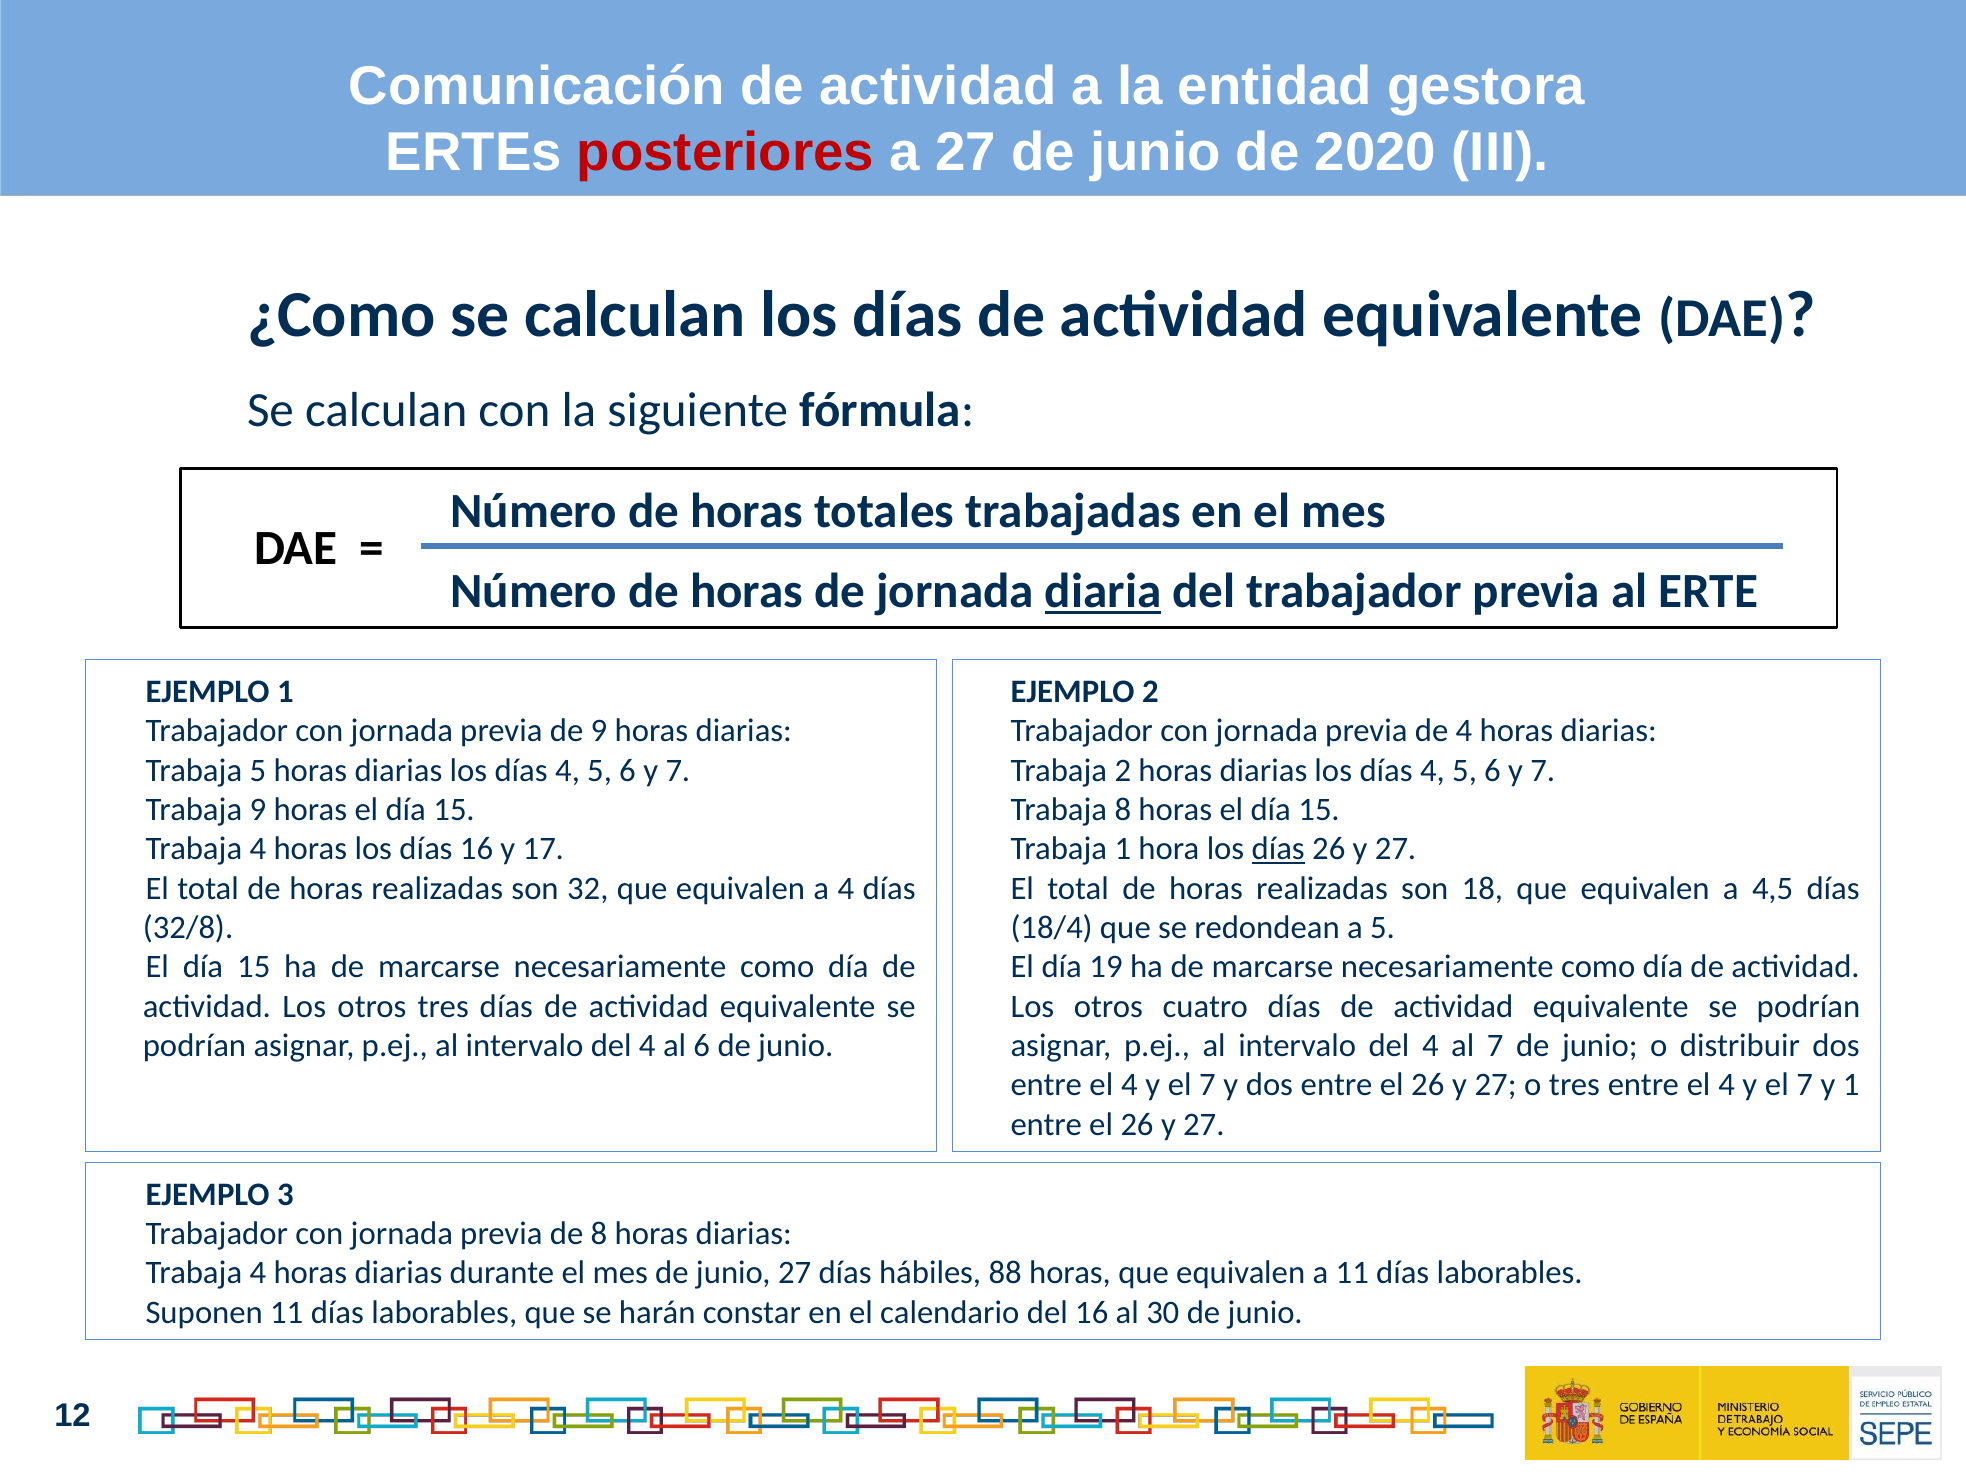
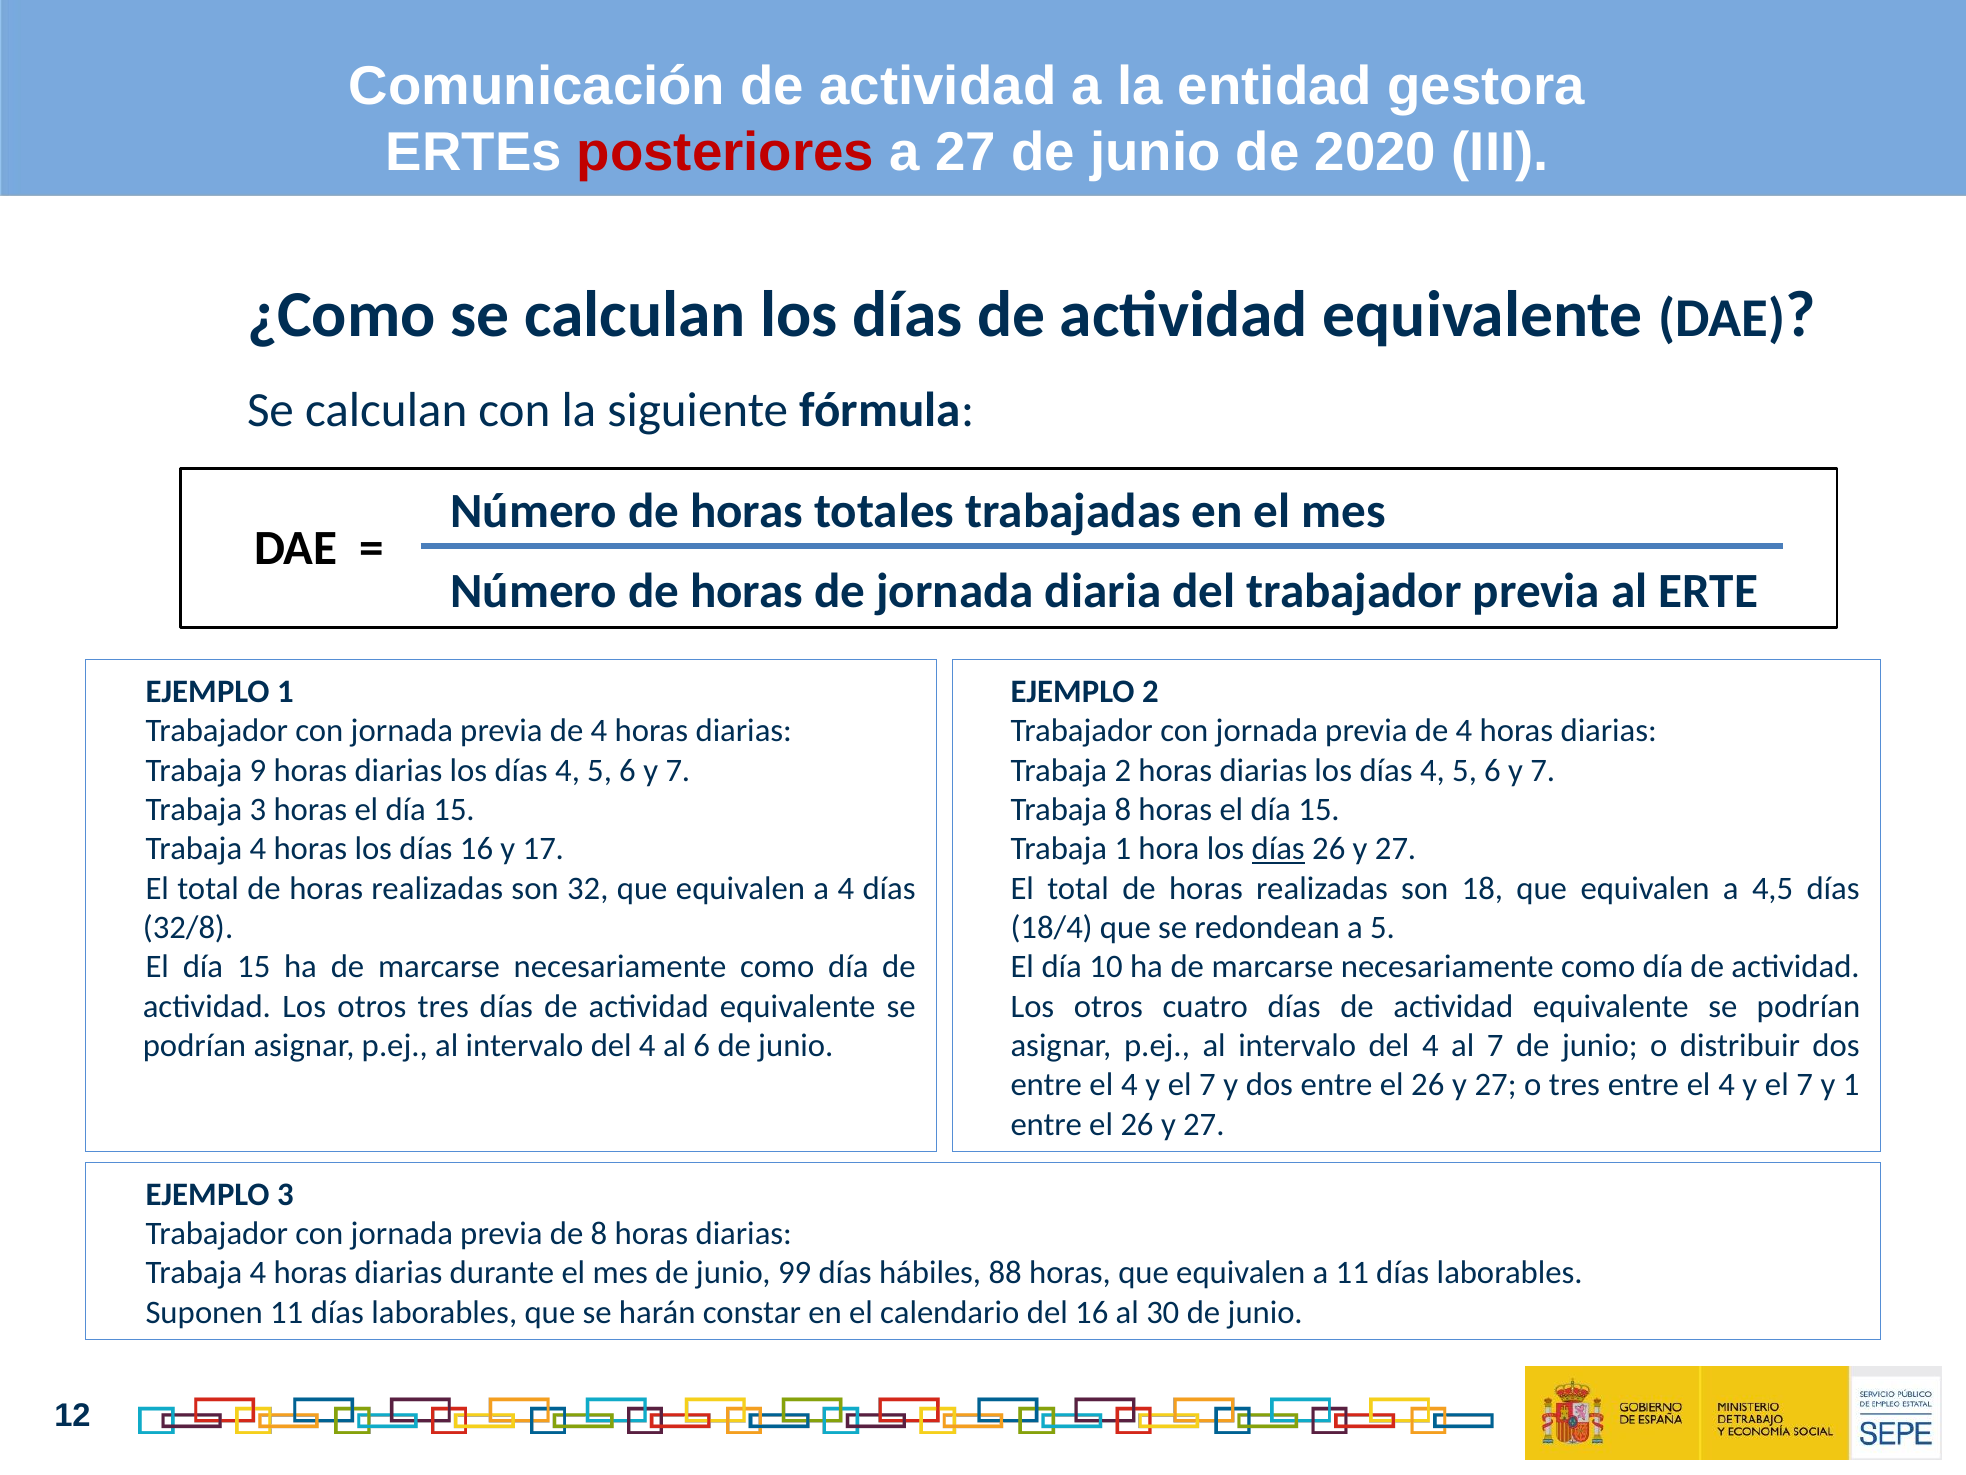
diaria underline: present -> none (1103, 592)
9: 9 -> 4 (599, 731)
Trabaja 5: 5 -> 9 (258, 770)
Trabaja 9: 9 -> 3 (258, 809)
19: 19 -> 10 (1106, 967)
junio 27: 27 -> 99 (795, 1273)
